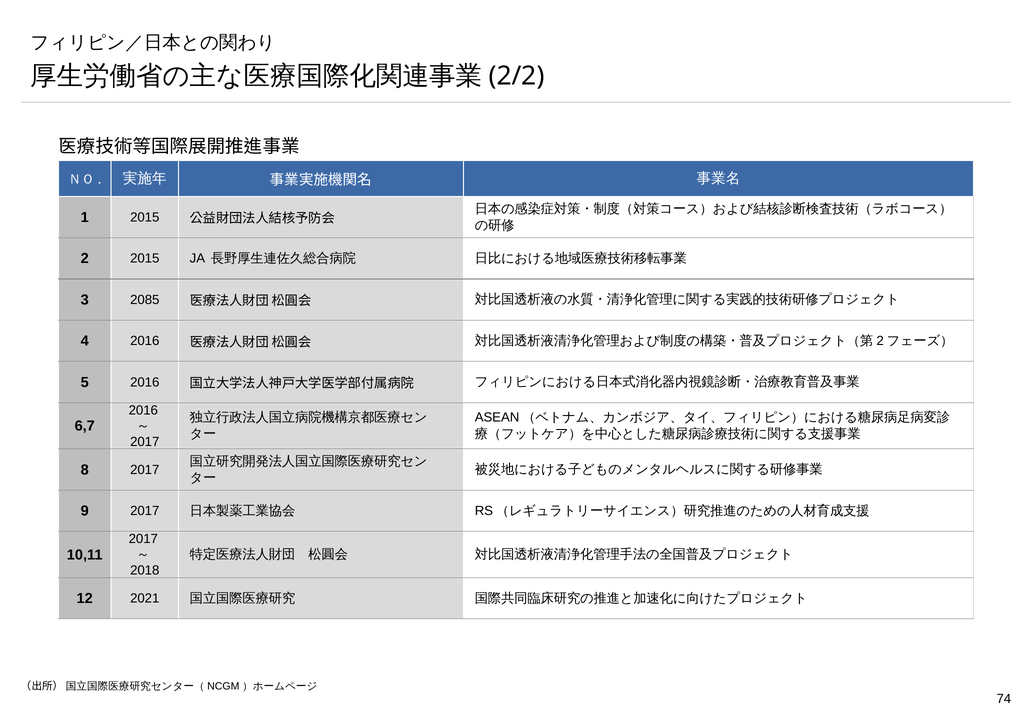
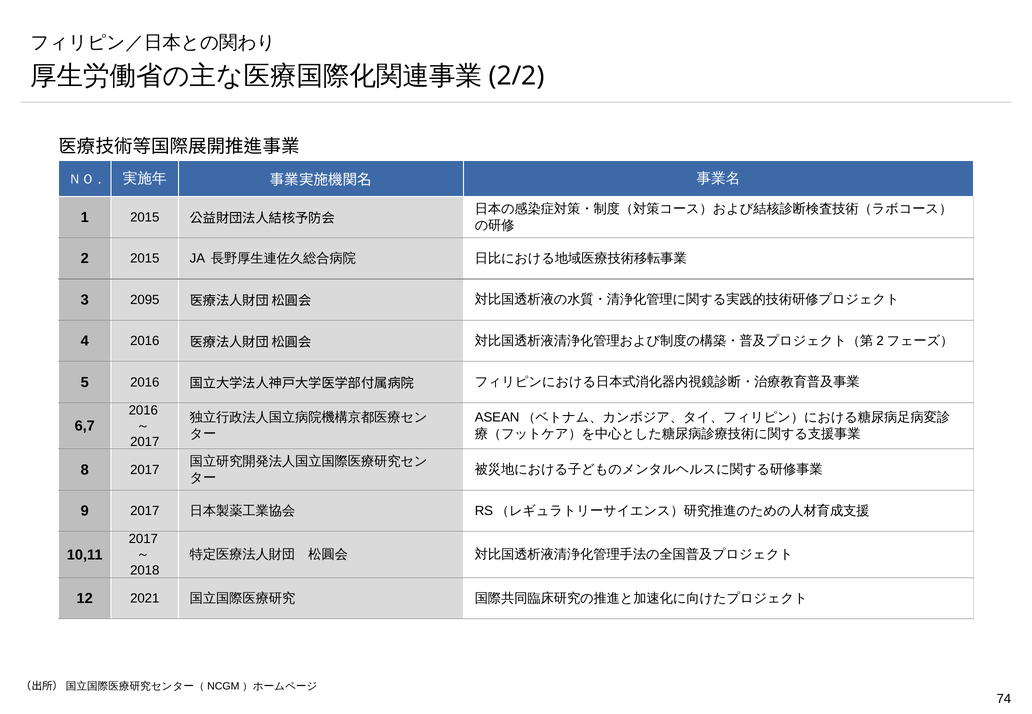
2085: 2085 -> 2095 (145, 300)
